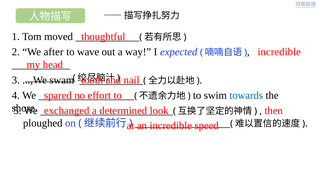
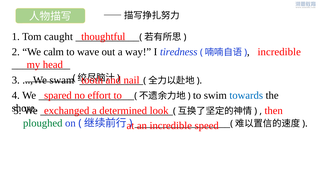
moved: moved -> caught (59, 37)
after: after -> calm (54, 52)
expected: expected -> tiredness (179, 52)
ploughed colour: black -> green (43, 123)
